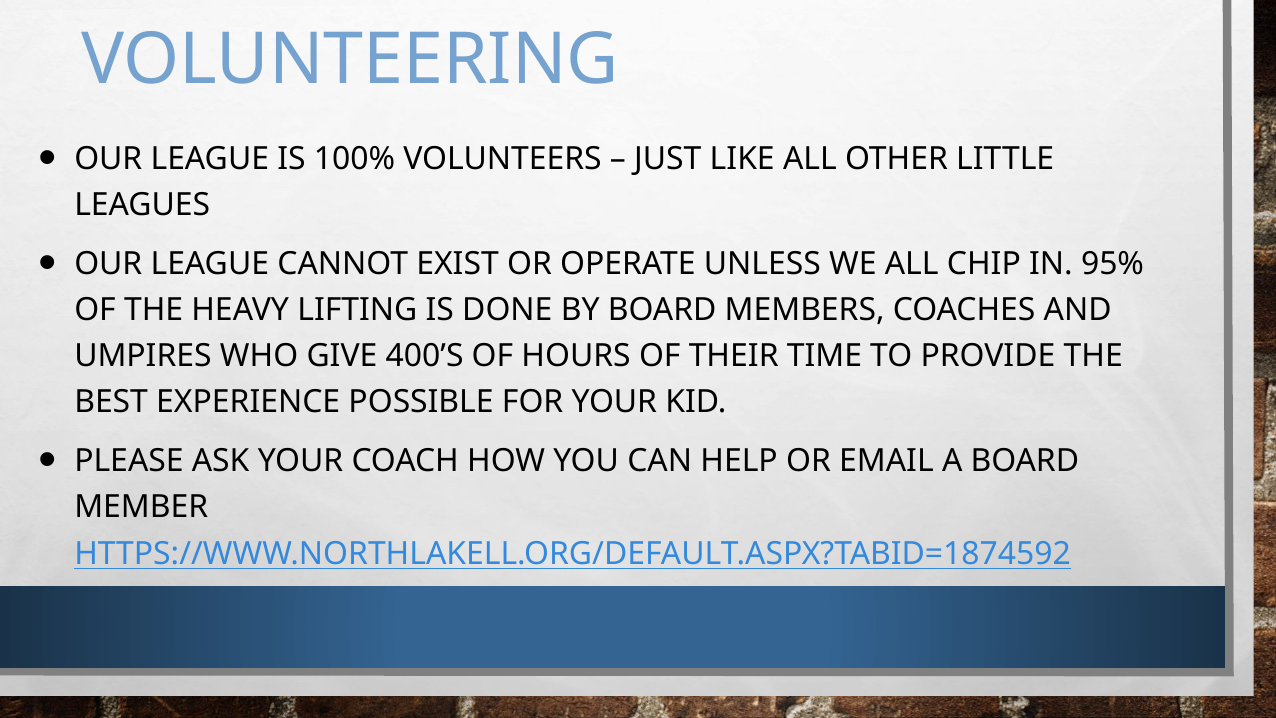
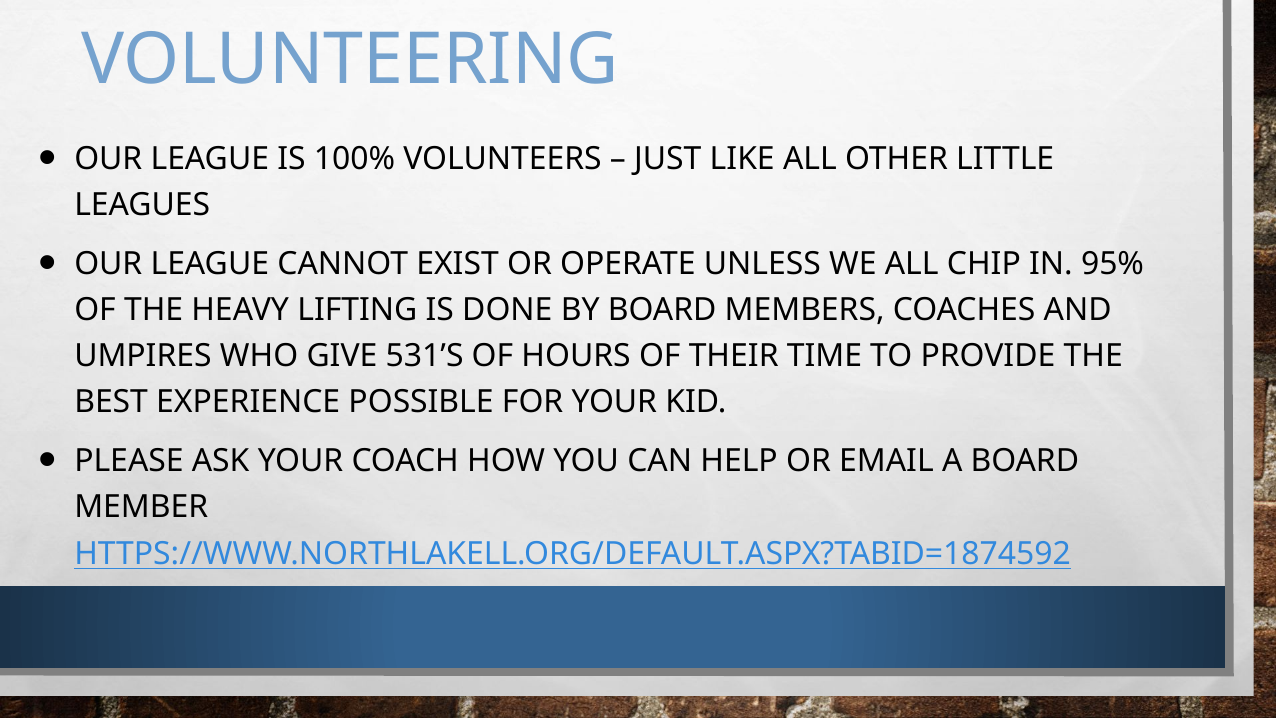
400’S: 400’S -> 531’S (425, 356)
